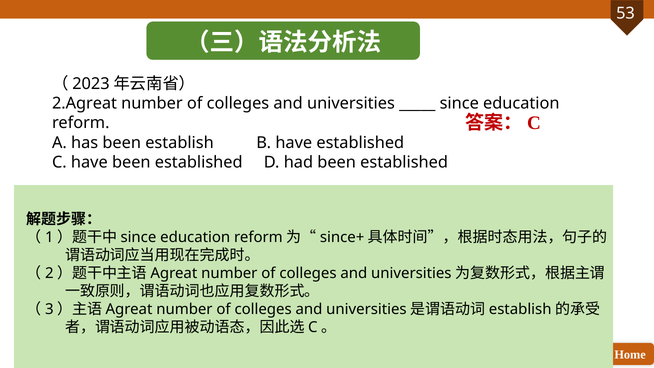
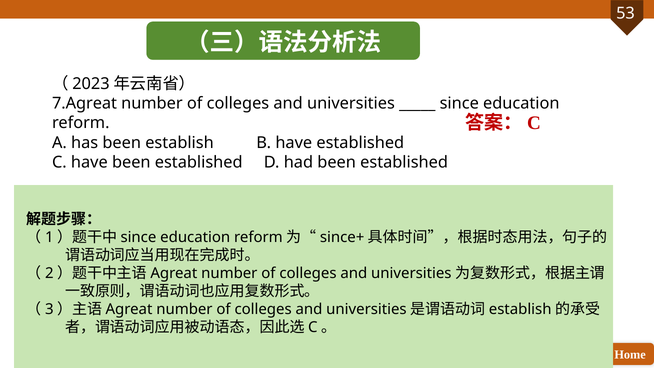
2.Agreat: 2.Agreat -> 7.Agreat (84, 103)
